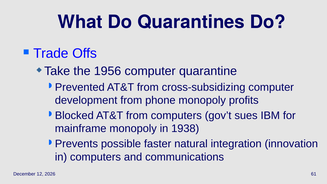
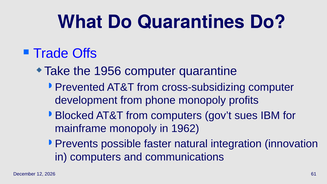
1938: 1938 -> 1962 (185, 129)
